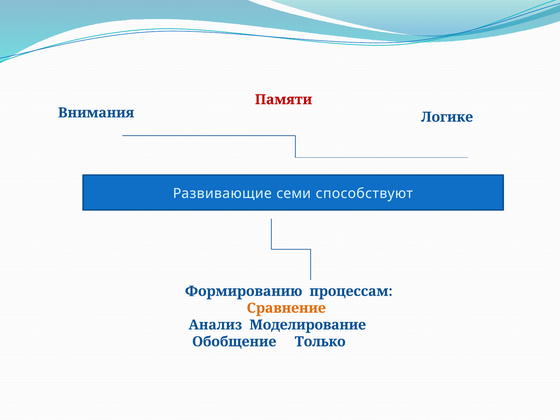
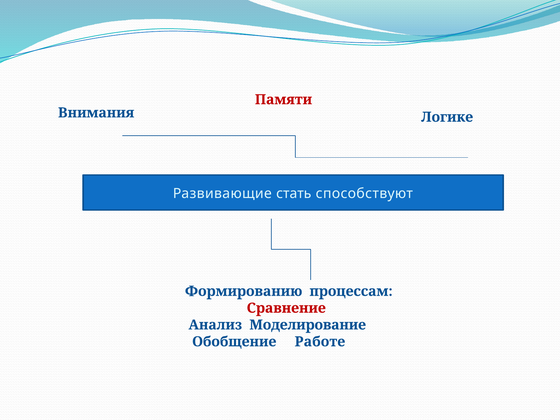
семи: семи -> стать (294, 193)
Сравнение colour: orange -> red (286, 308)
Только: Только -> Работе (320, 342)
